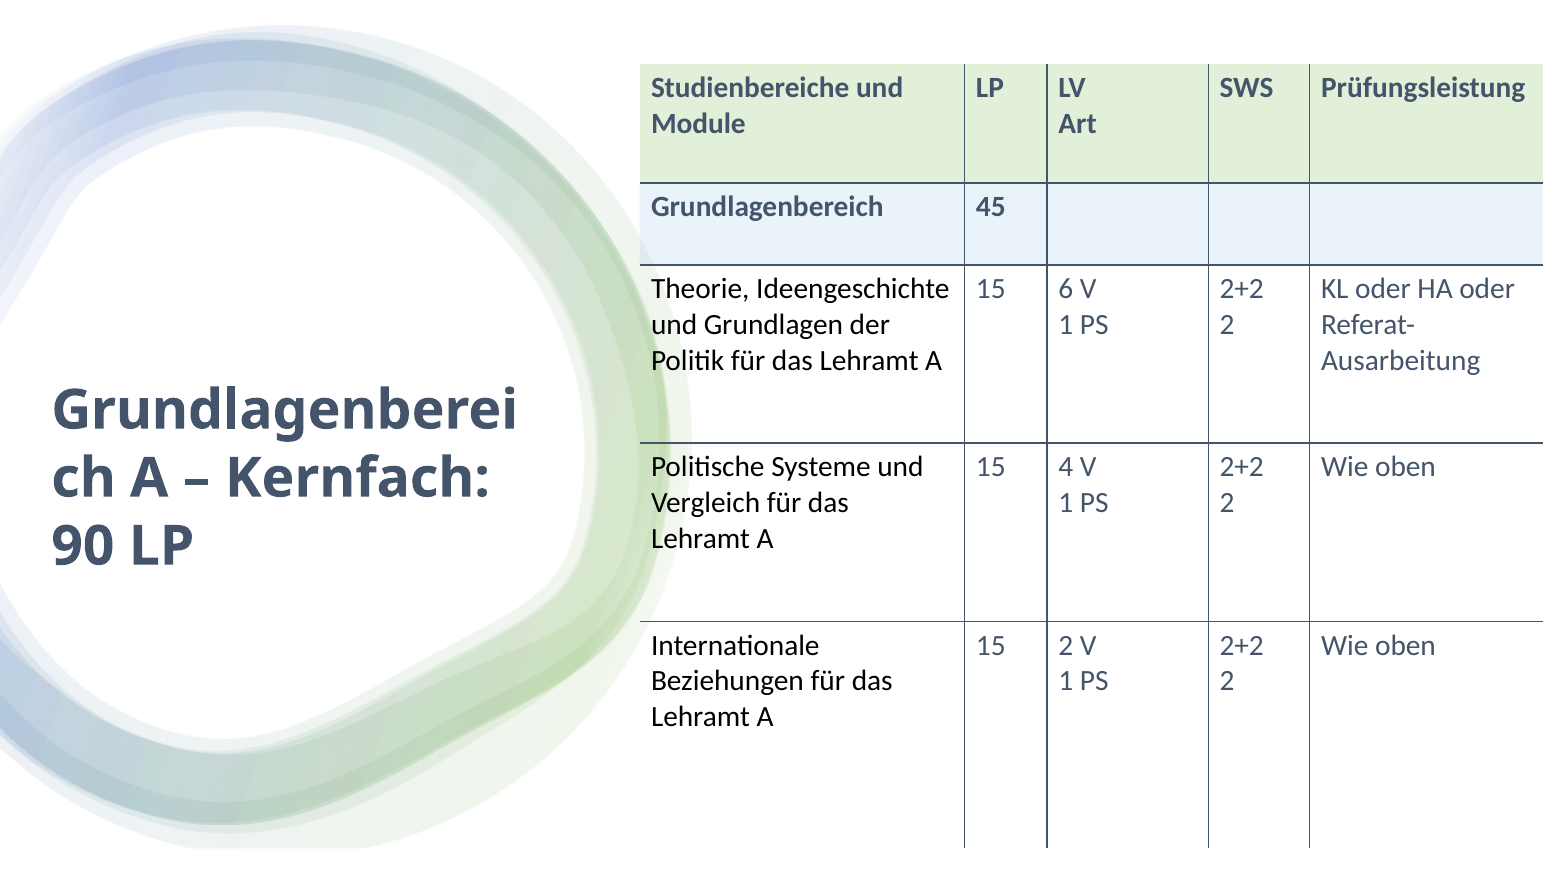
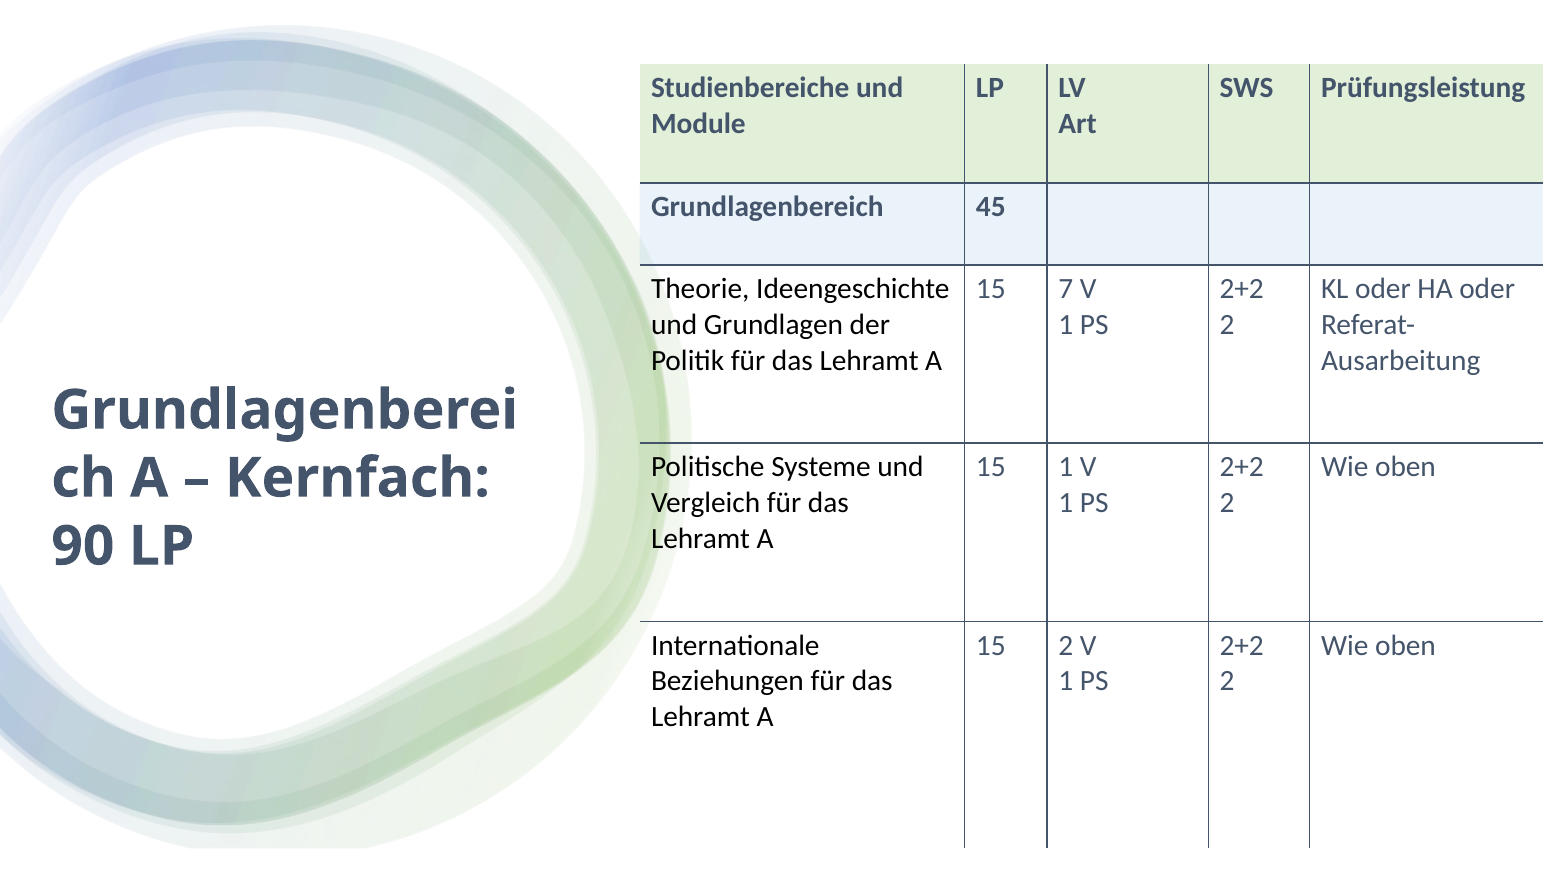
6: 6 -> 7 (1066, 289)
15 4: 4 -> 1 (1066, 467)
